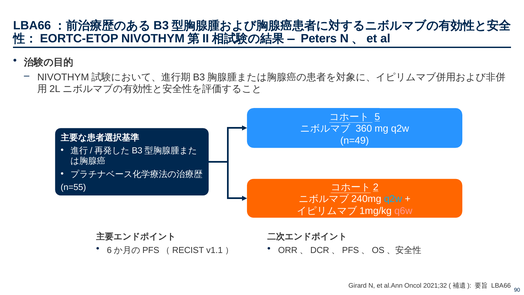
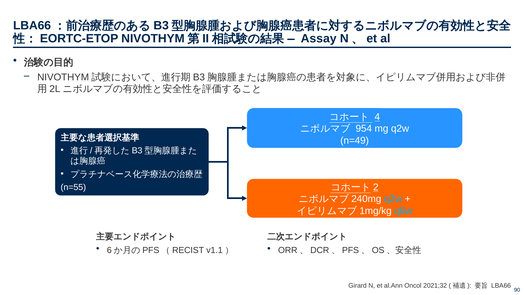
Peters: Peters -> Assay (319, 38)
5: 5 -> 4 (377, 117)
360: 360 -> 954 (364, 129)
q6w colour: pink -> light blue (403, 211)
